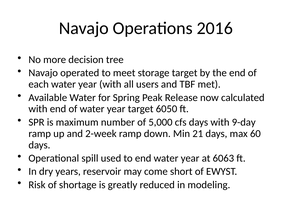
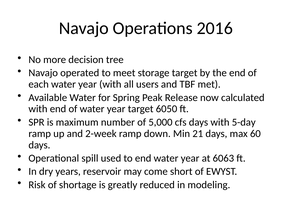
9-day: 9-day -> 5-day (244, 122)
